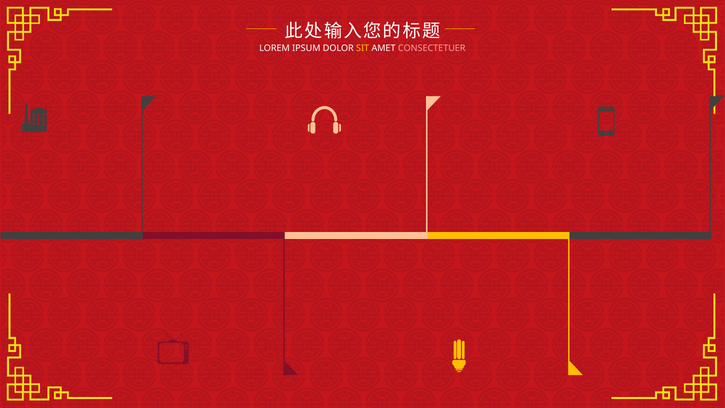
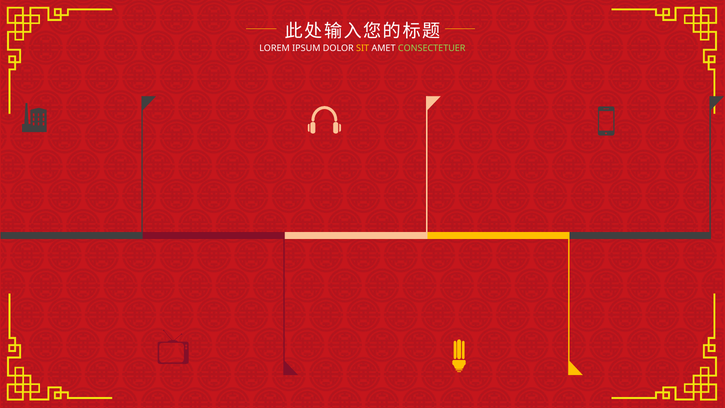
CONSECTETUER colour: pink -> light green (432, 48)
